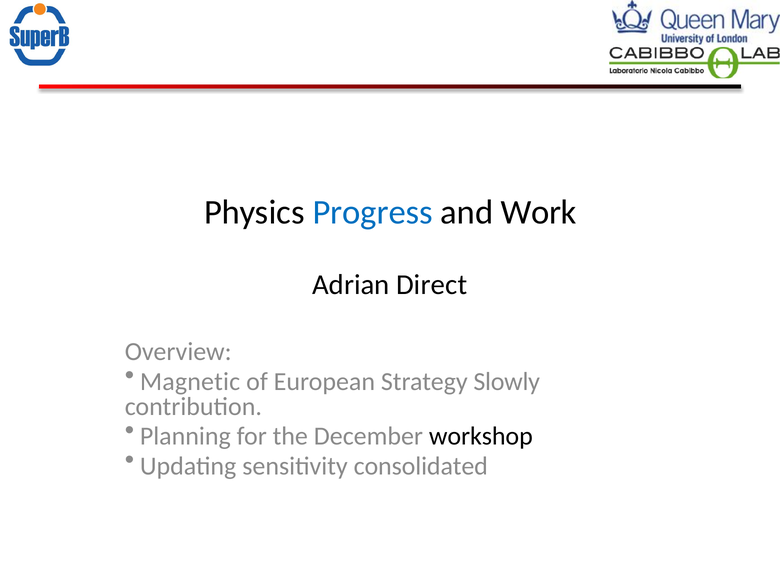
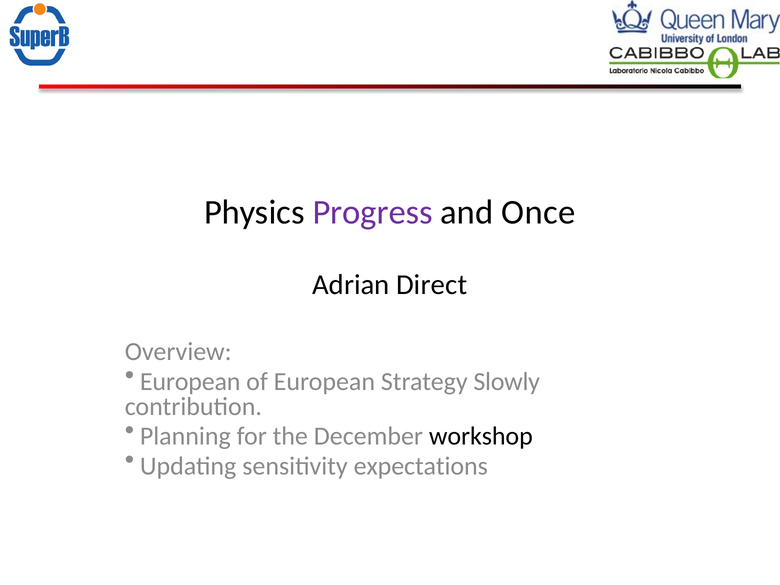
Progress colour: blue -> purple (373, 212)
Work: Work -> Once (538, 212)
Magnetic: Magnetic -> European (190, 382)
consolidated: consolidated -> expectations (421, 466)
